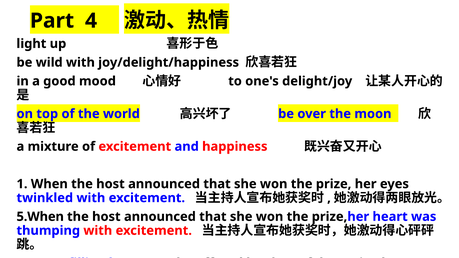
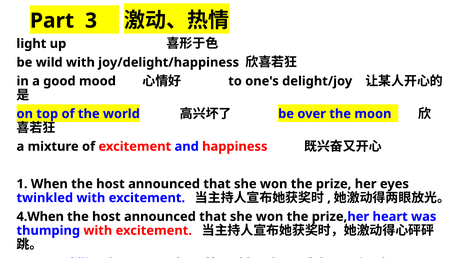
Part 4: 4 -> 3 (91, 21)
5.When: 5.When -> 4.When (40, 217)
